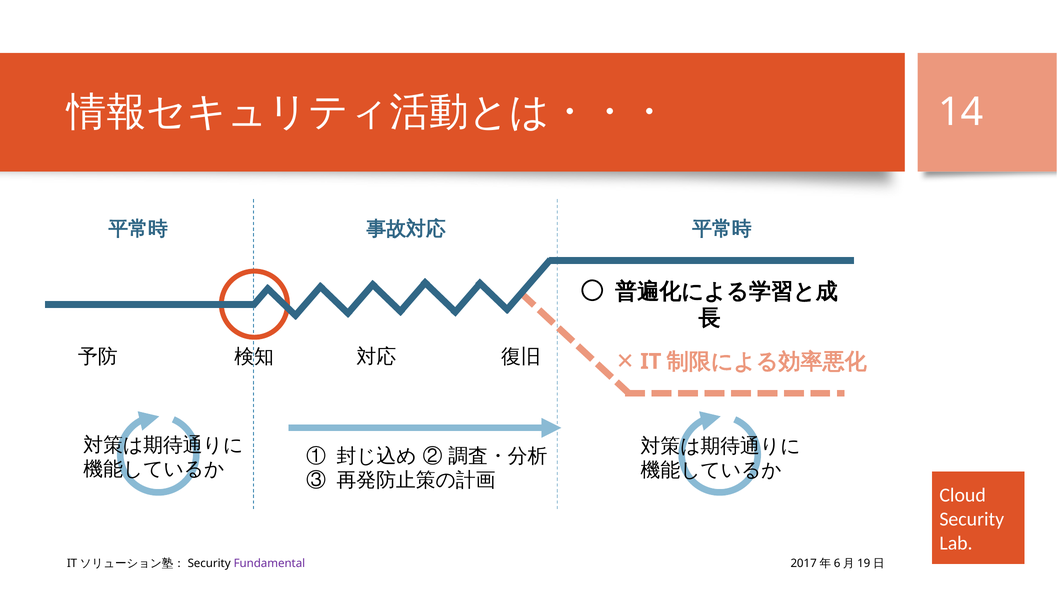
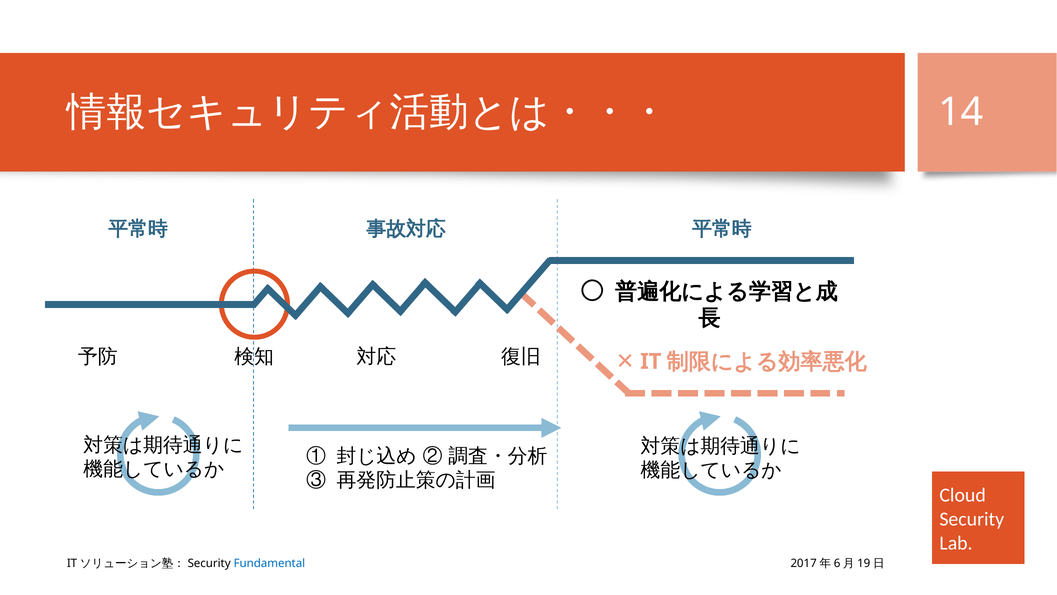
Fundamental colour: purple -> blue (269, 563)
